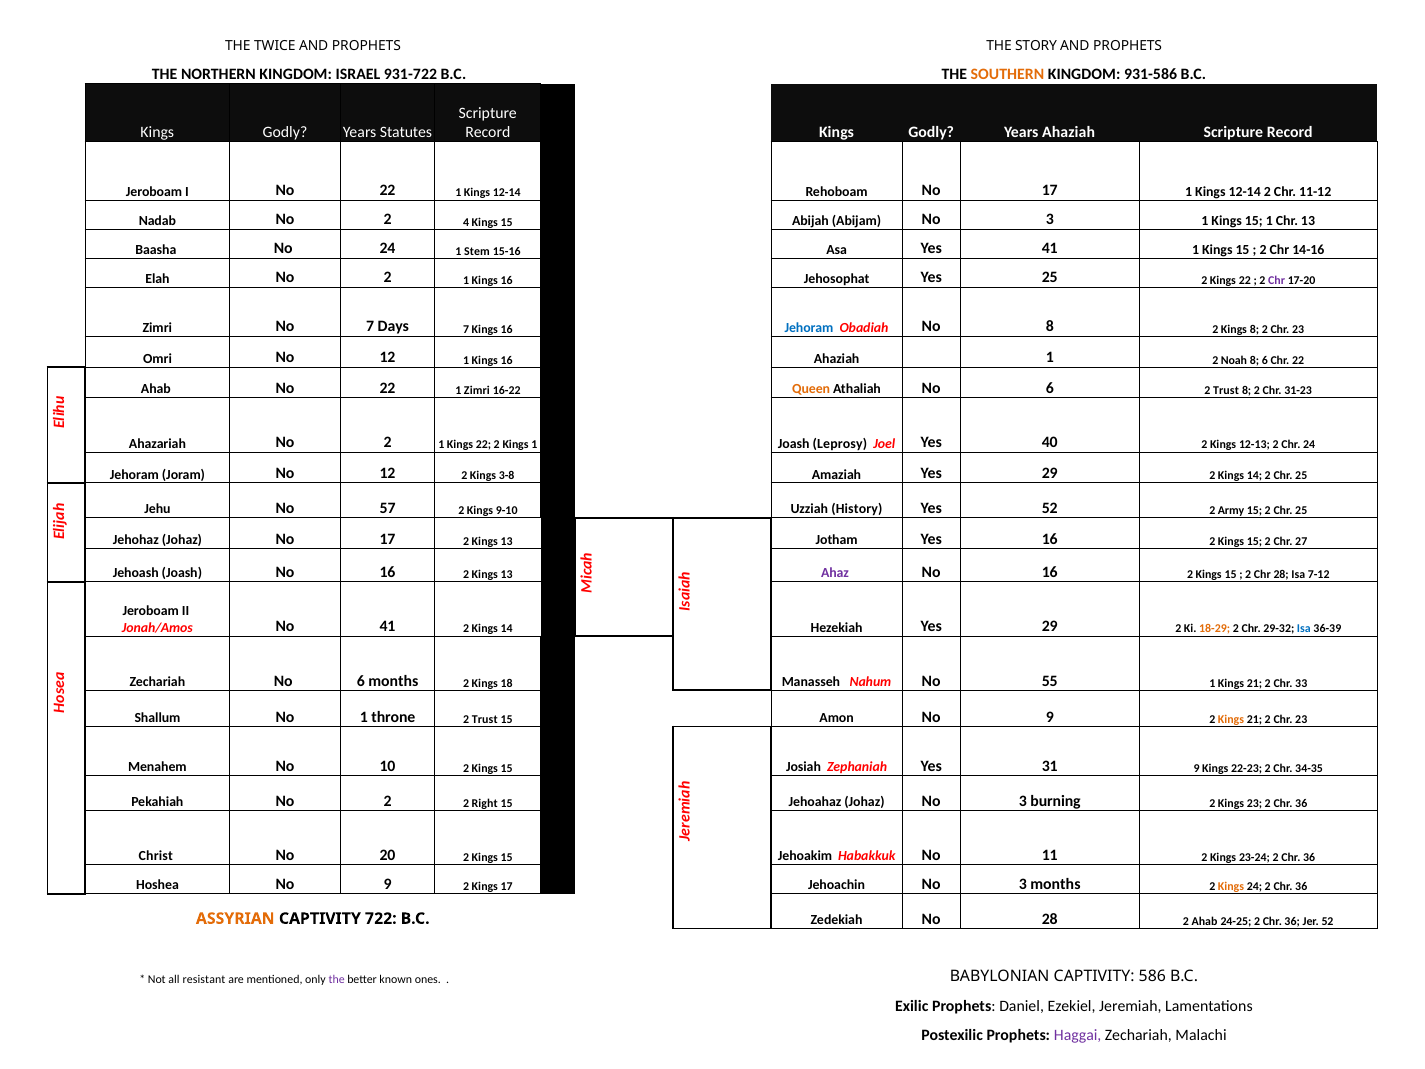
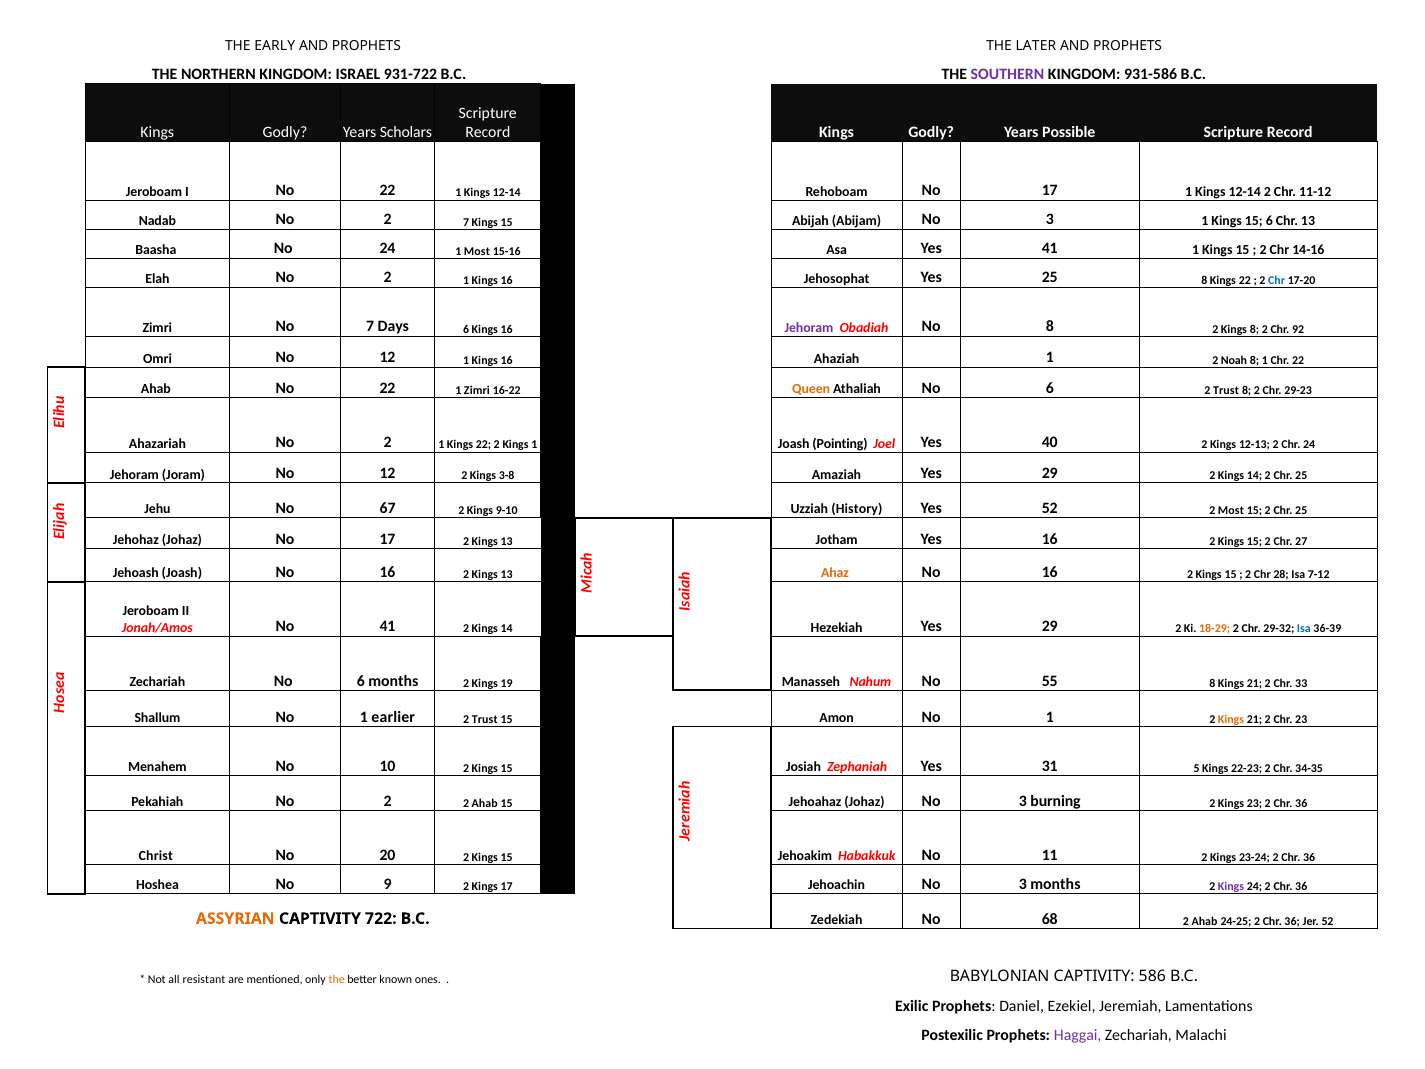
TWICE: TWICE -> EARLY (275, 46)
STORY: STORY -> LATER (1036, 46)
SOUTHERN colour: orange -> purple (1007, 74)
Statutes: Statutes -> Scholars (406, 132)
Years Ahaziah: Ahaziah -> Possible (1069, 132)
2 4: 4 -> 7 (466, 222)
15 1: 1 -> 6 (1269, 221)
1 Stem: Stem -> Most (477, 251)
25 2: 2 -> 8 (1204, 280)
Chr colour: purple -> blue (1277, 280)
Days 7: 7 -> 6 (466, 329)
Jehoram colour: blue -> purple (809, 328)
8 2 Chr 23: 23 -> 92 (1298, 329)
8 6: 6 -> 1 (1265, 360)
31-23: 31-23 -> 29-23 (1298, 391)
Leprosy: Leprosy -> Pointing (840, 443)
57: 57 -> 67 (388, 508)
2 Army: Army -> Most (1231, 511)
Ahaz colour: purple -> orange (835, 573)
18: 18 -> 19 (507, 683)
55 1: 1 -> 8 (1212, 683)
throne: throne -> earlier (393, 717)
Amon No 9: 9 -> 1 (1050, 717)
31 9: 9 -> 5 (1197, 768)
2 2 Right: Right -> Ahab (485, 803)
Kings colour: orange -> purple (1231, 886)
No 28: 28 -> 68 (1050, 919)
the colour: purple -> orange (337, 979)
